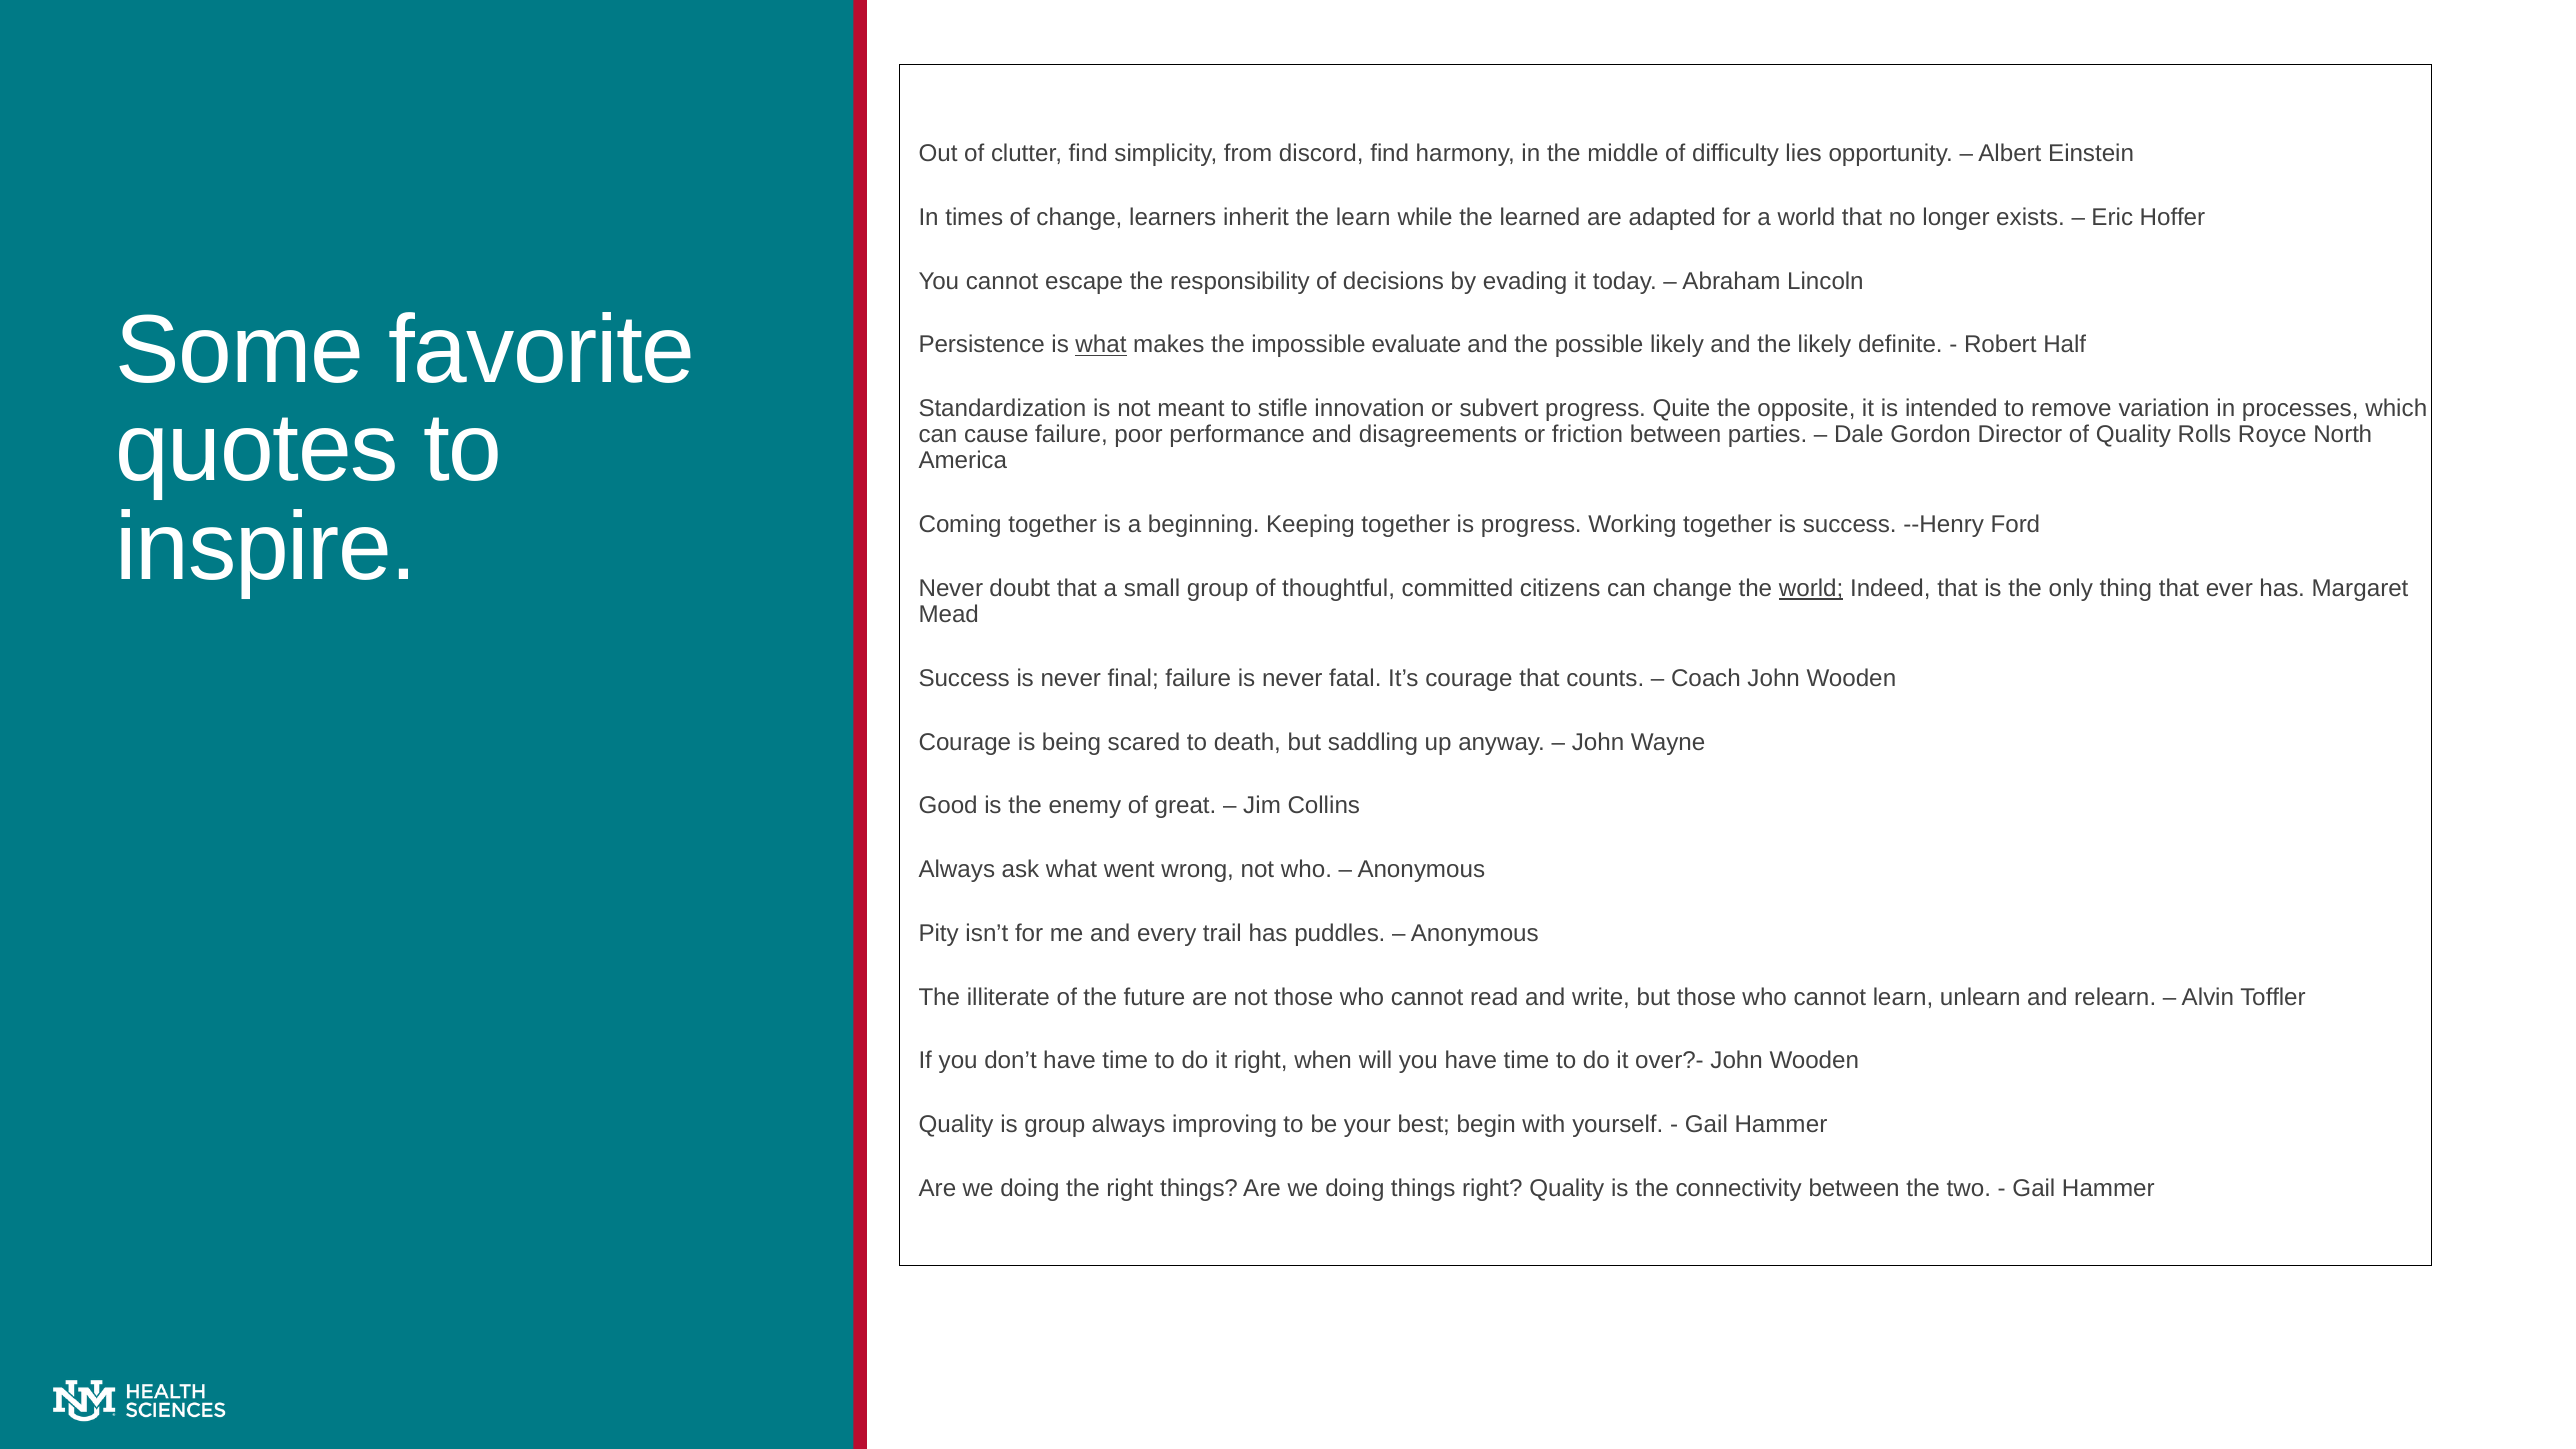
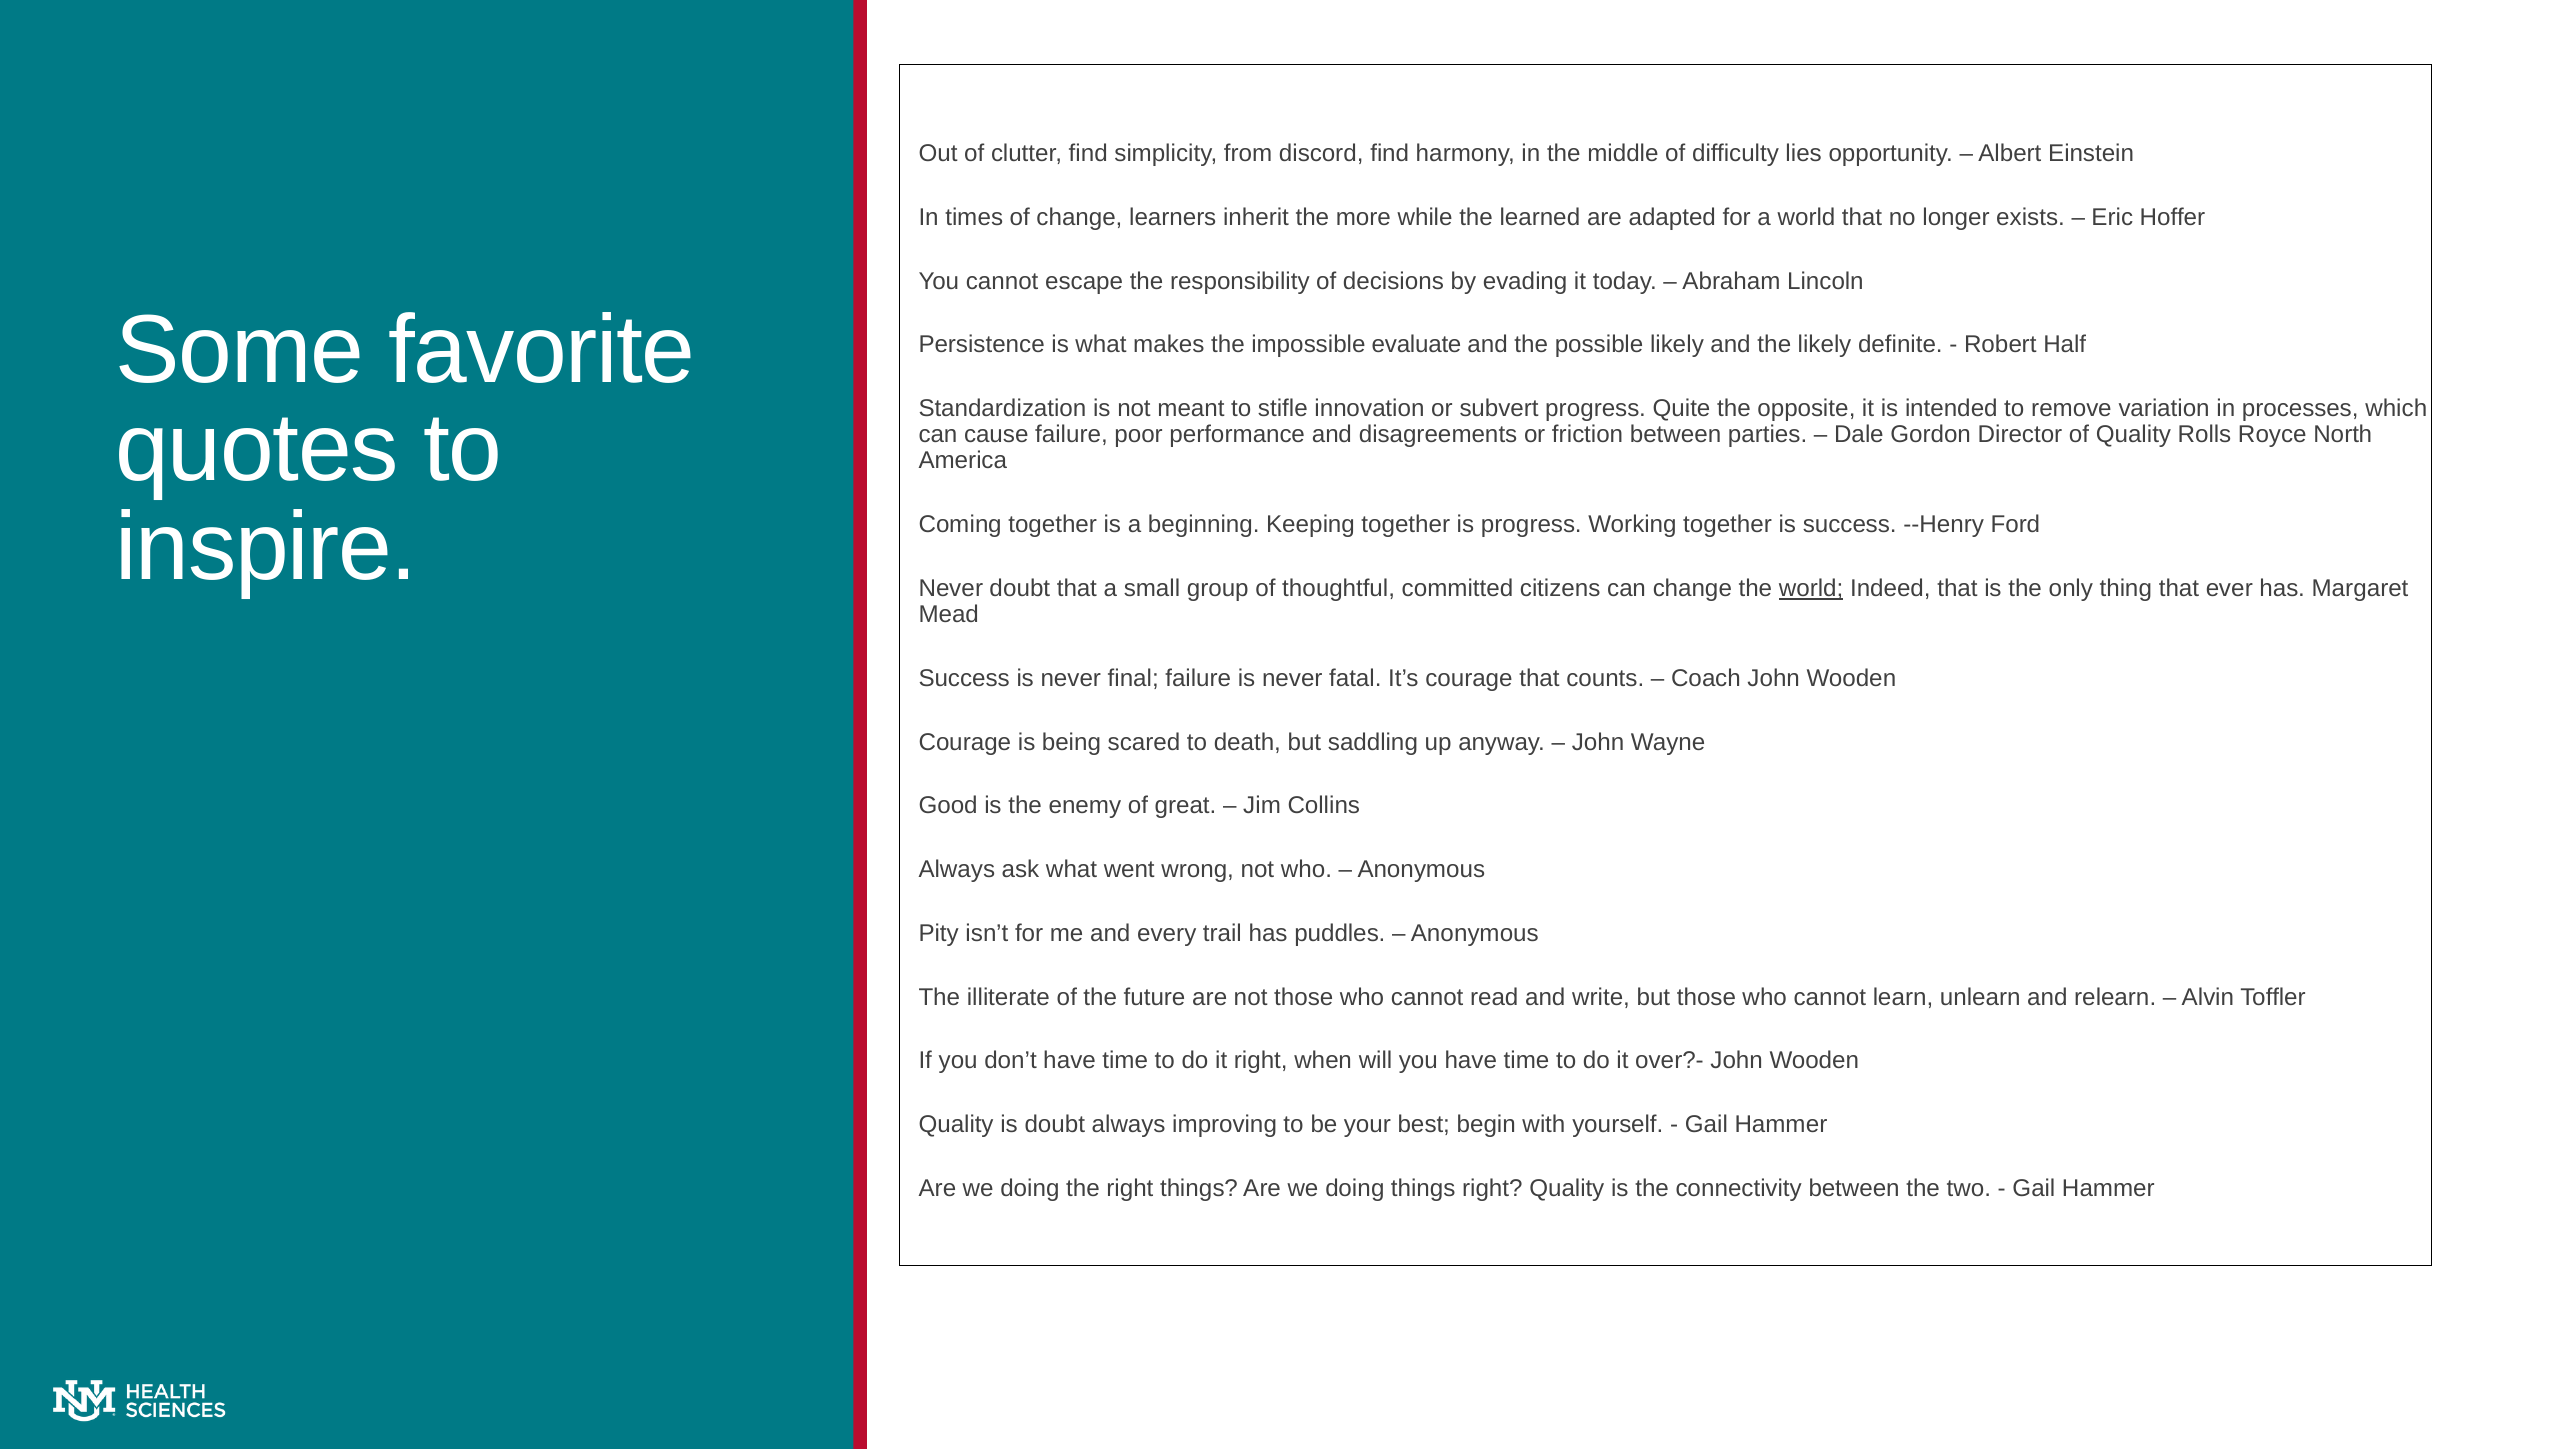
the learn: learn -> more (1363, 217)
what underline: present -> none (1101, 345)
is group: group -> doubt (1055, 1125)
